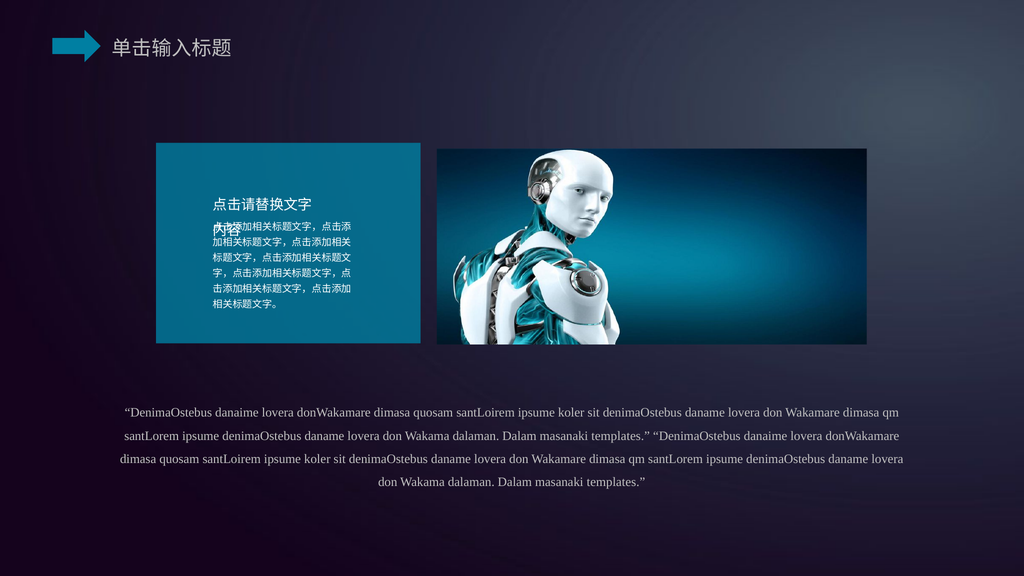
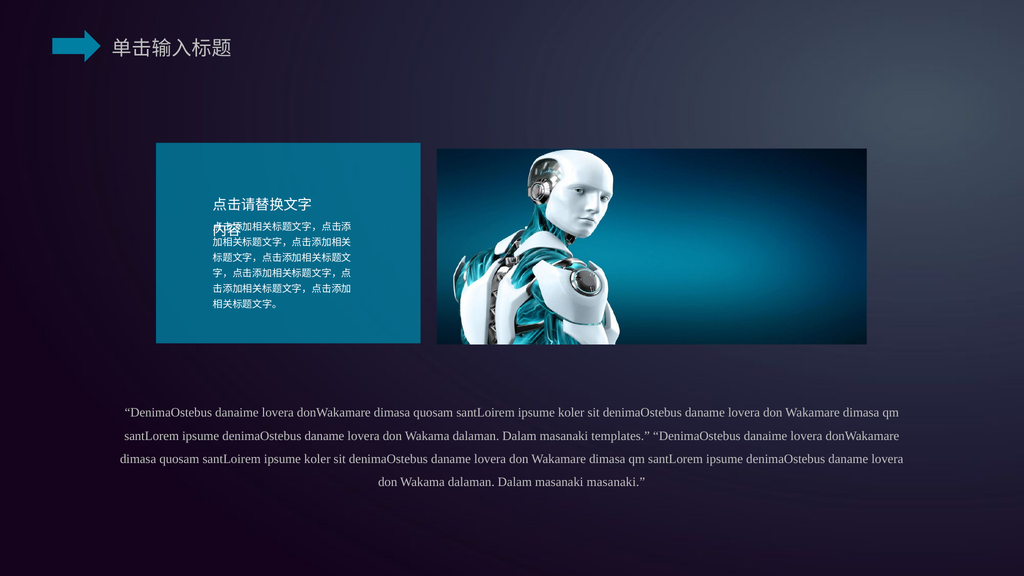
templates: templates -> masanaki (616, 482)
